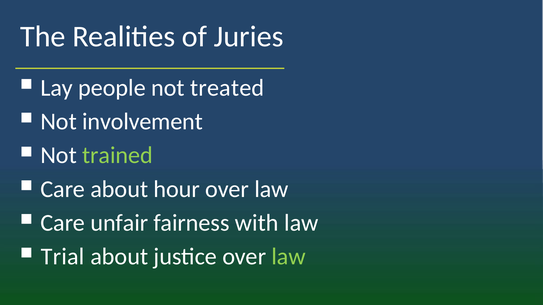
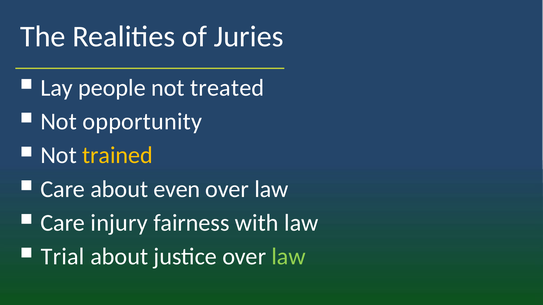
involvement: involvement -> opportunity (142, 122)
trained colour: light green -> yellow (118, 156)
hour: hour -> even (177, 189)
unfair: unfair -> injury (119, 223)
